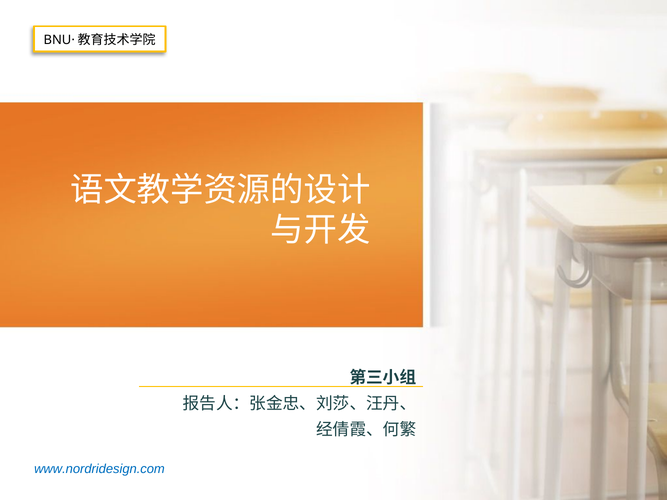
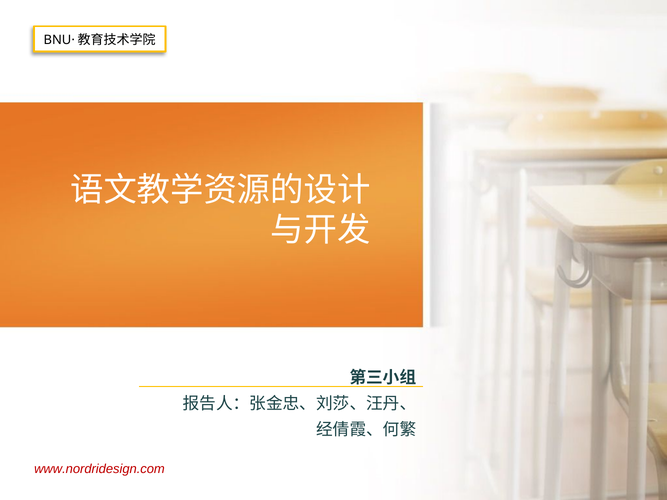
www.nordridesign.com colour: blue -> red (99, 469)
